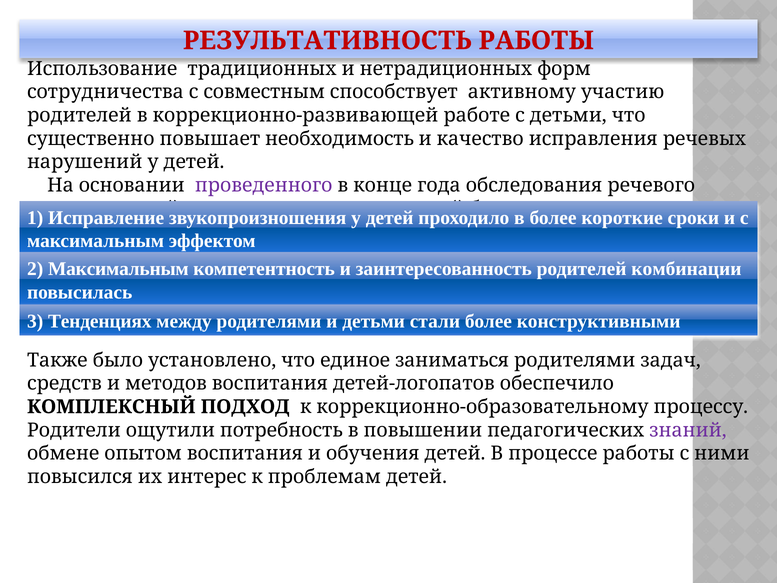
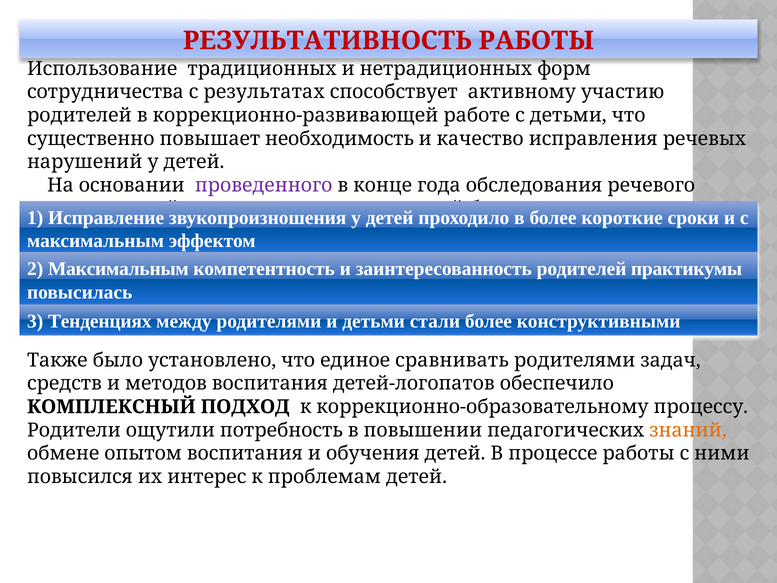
совместным: совместным -> результатах (264, 92)
комбинации: комбинации -> практикумы (687, 269)
заниматься: заниматься -> сравнивать (452, 360)
знаний colour: purple -> orange (688, 430)
